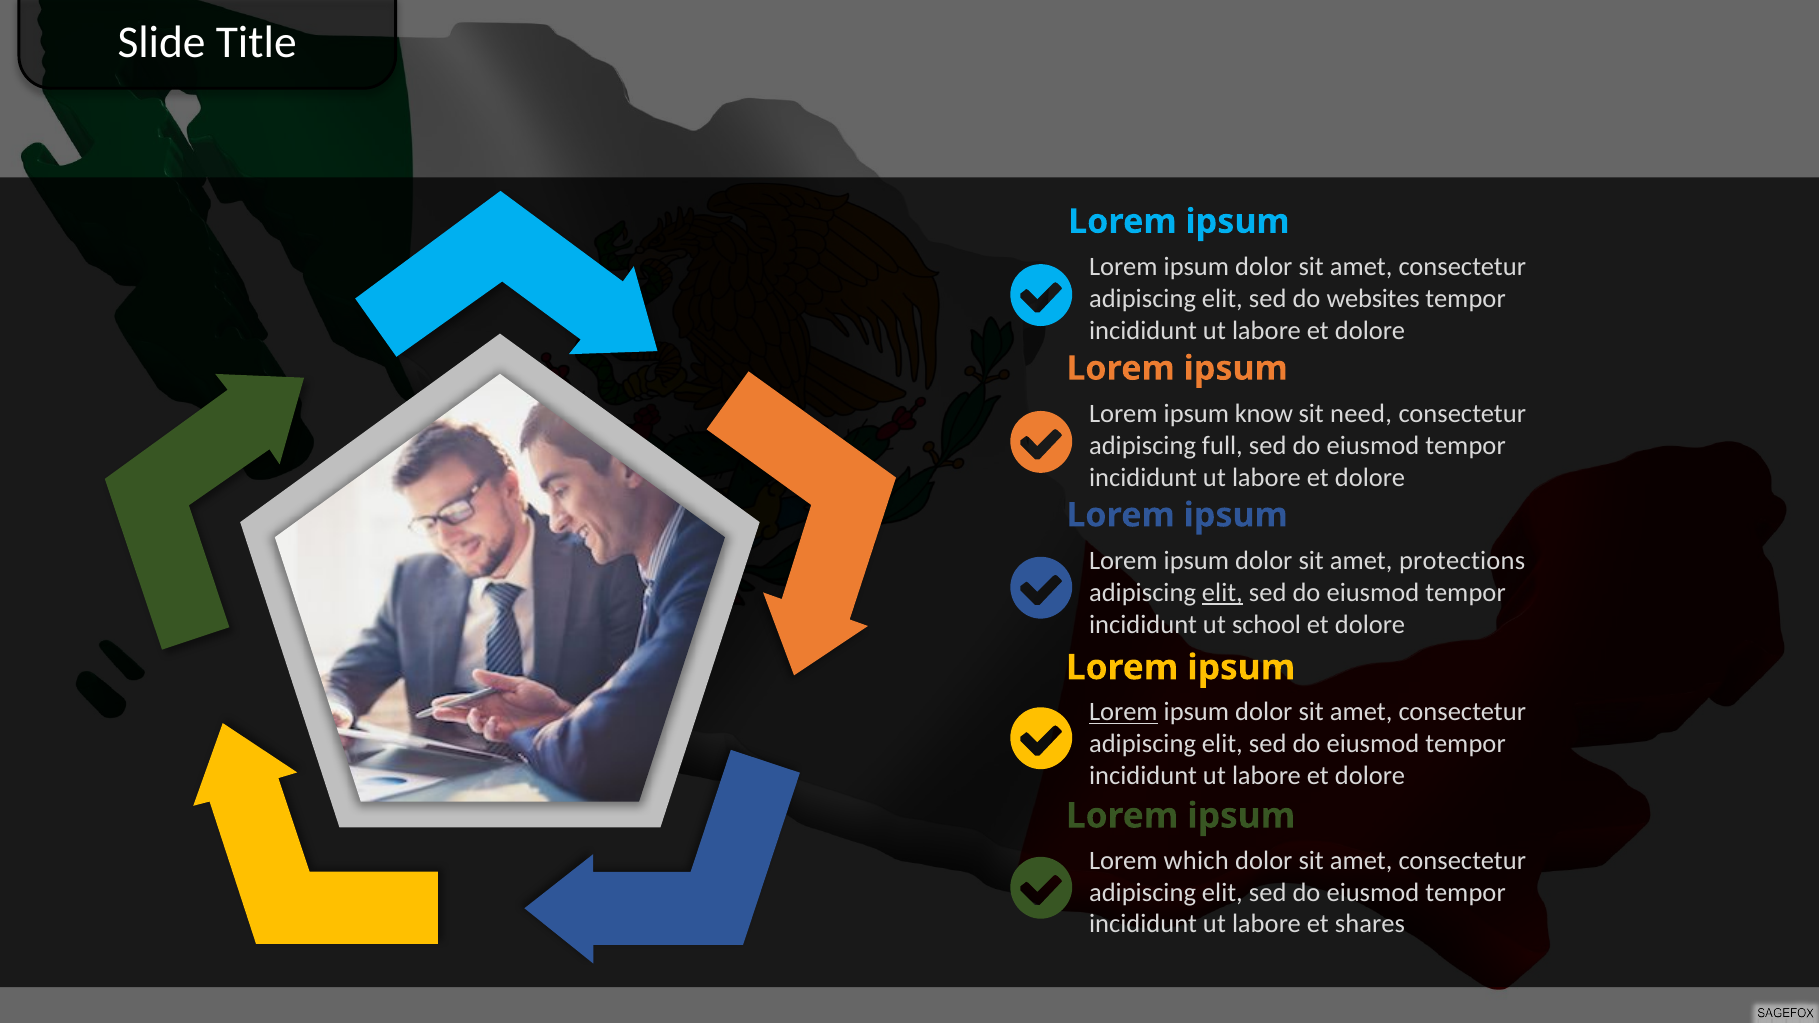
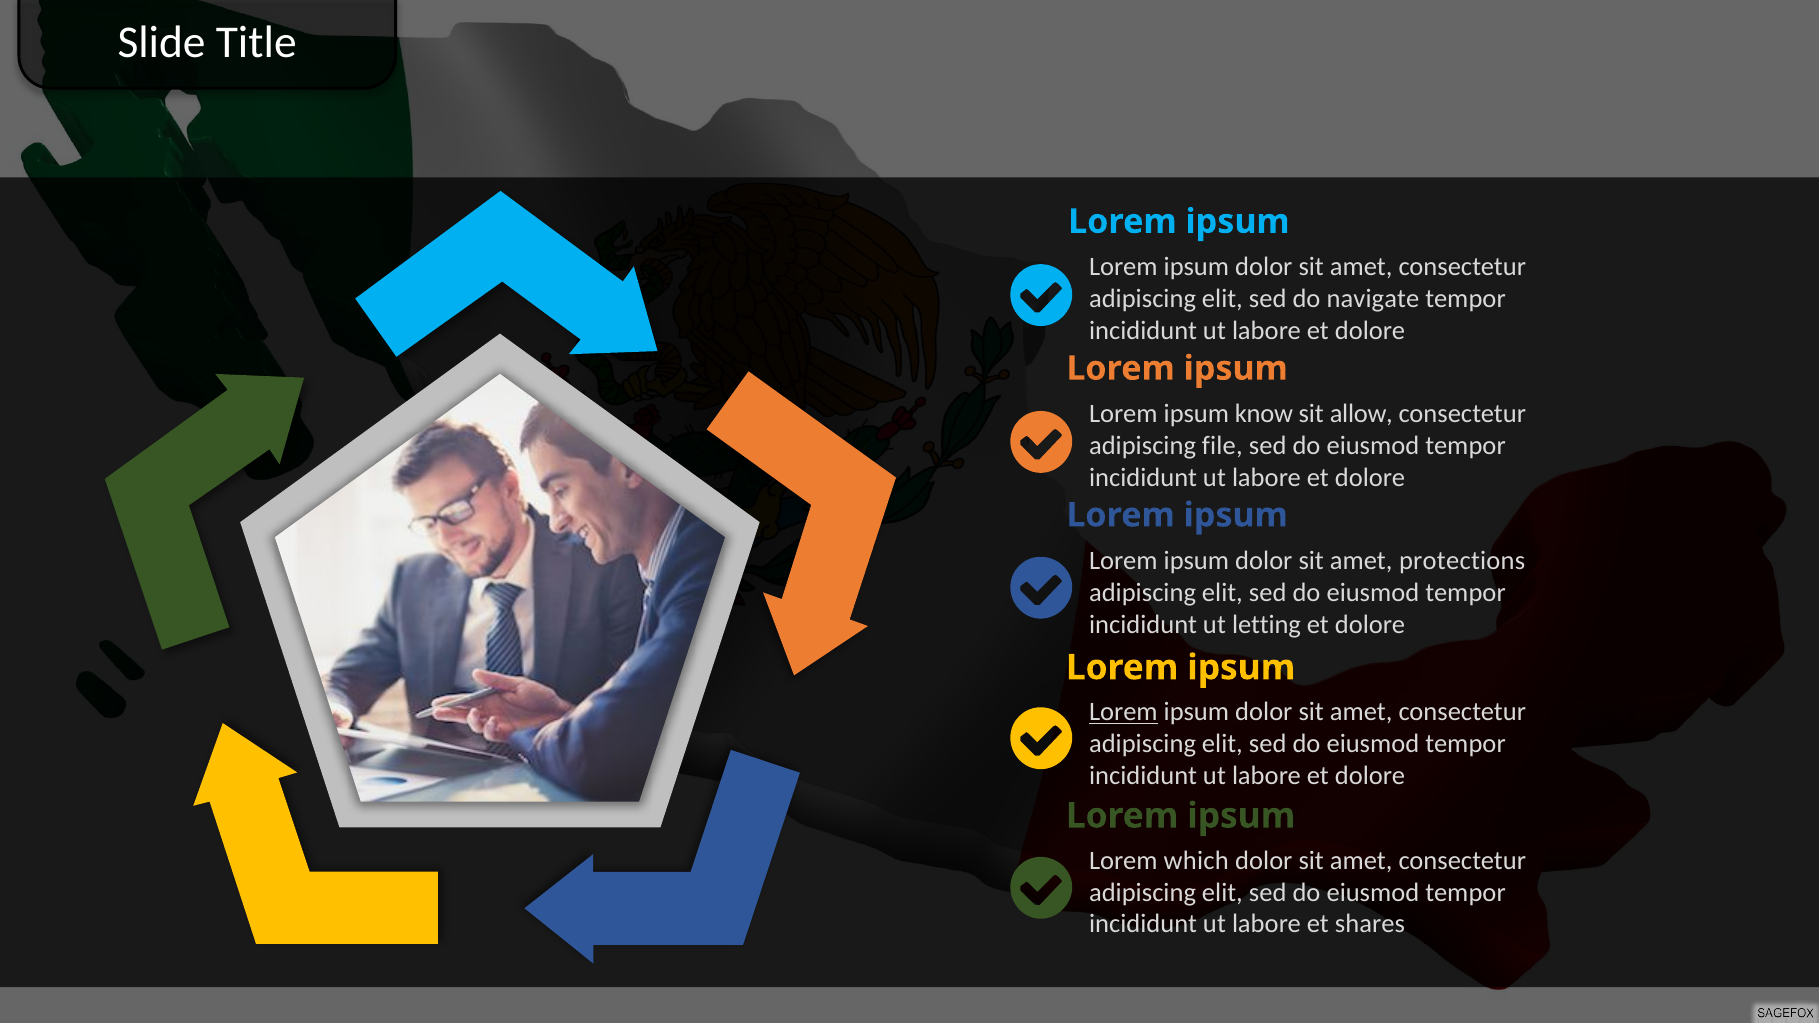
websites: websites -> navigate (1373, 299)
need: need -> allow (1361, 414)
full: full -> file (1222, 446)
elit underline: present -> none (1222, 593)
school: school -> letting (1266, 624)
